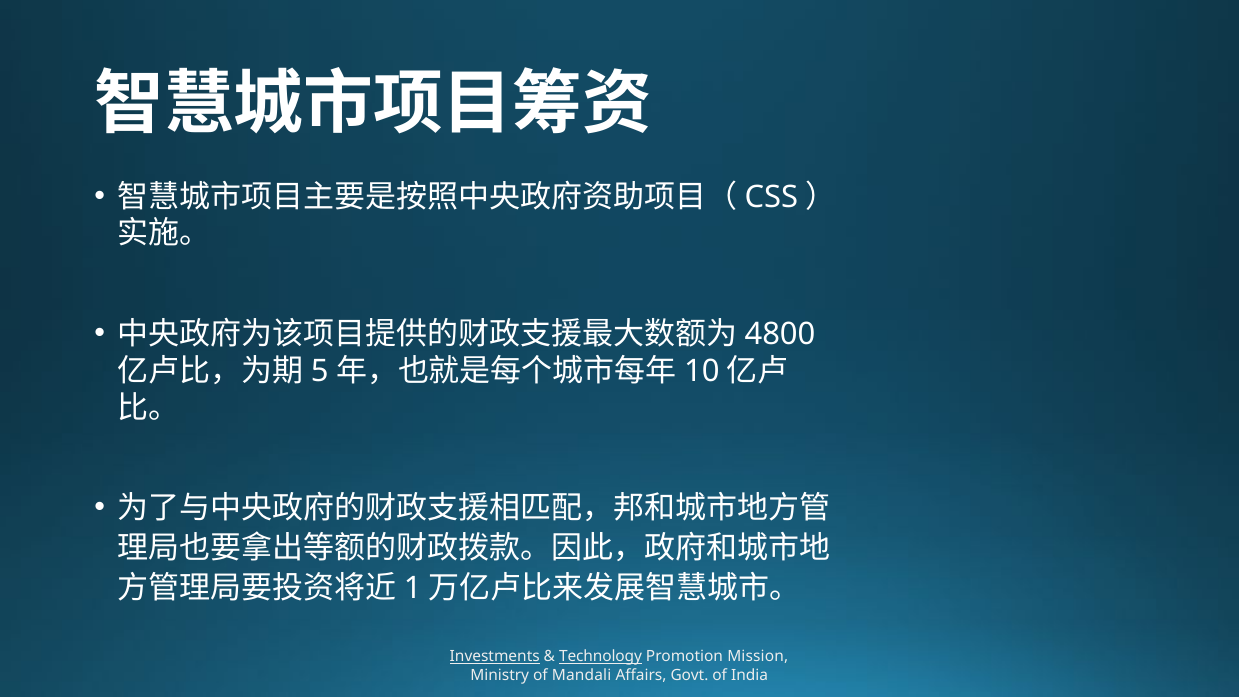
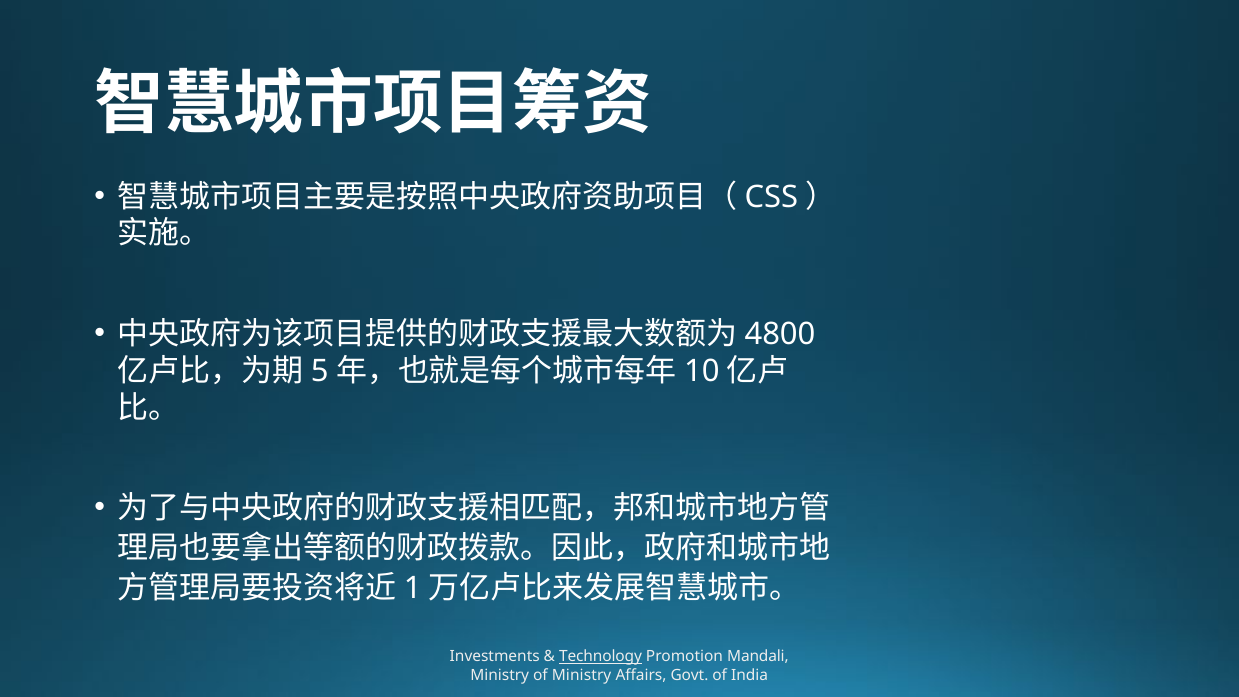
Investments underline: present -> none (495, 656)
Mission: Mission -> Mandali (758, 656)
of Mandali: Mandali -> Ministry (582, 675)
